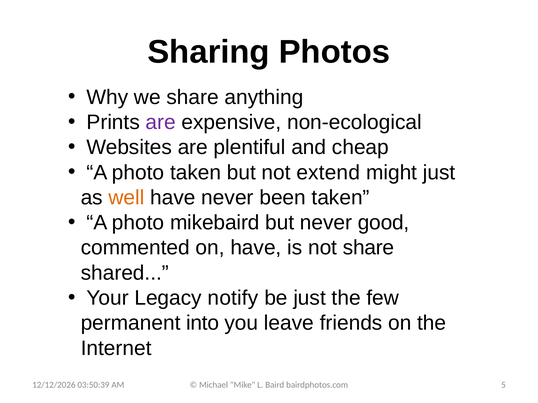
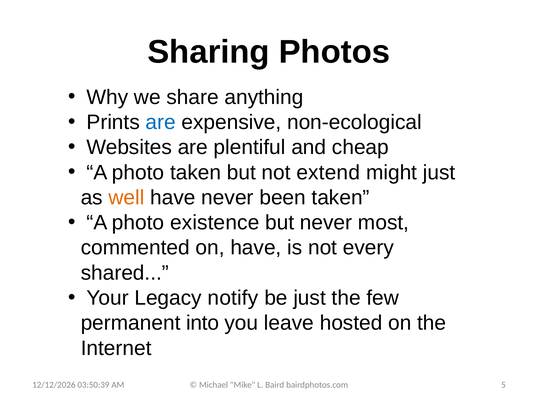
are colour: purple -> blue (161, 122)
mikebaird: mikebaird -> existence (215, 223)
good: good -> most (384, 223)
not share: share -> every (368, 248)
friends: friends -> hosted (351, 323)
